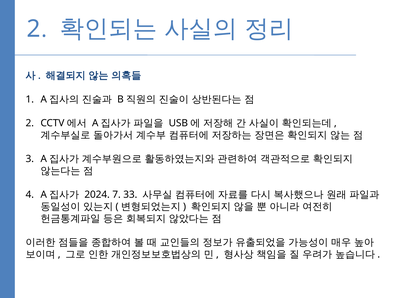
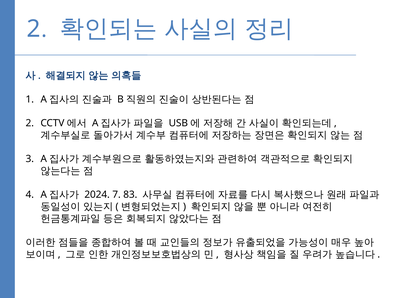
33: 33 -> 83 (130, 195)
